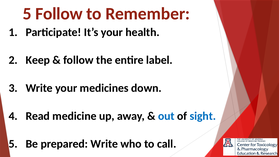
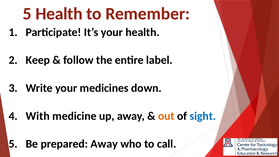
5 Follow: Follow -> Health (59, 14)
Read: Read -> With (38, 116)
out colour: blue -> orange (166, 116)
prepared Write: Write -> Away (104, 144)
